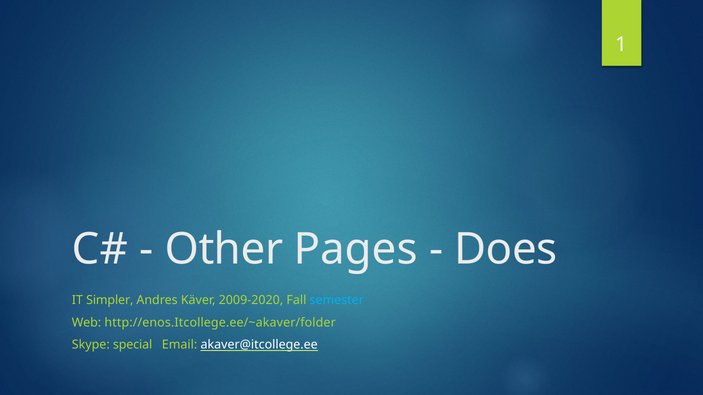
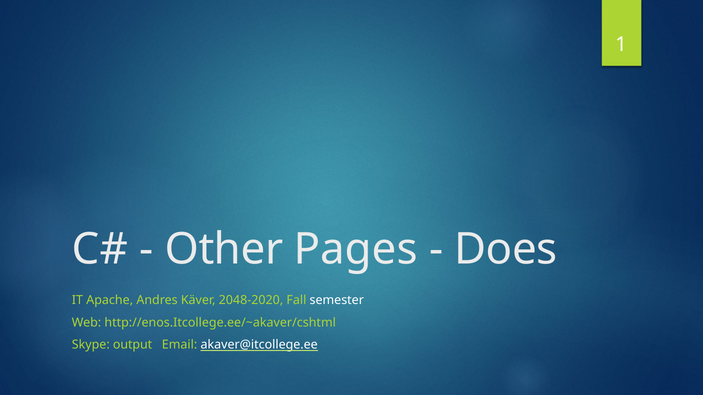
Simpler: Simpler -> Apache (110, 301)
2009-2020: 2009-2020 -> 2048-2020 (251, 301)
semester colour: light blue -> white (337, 301)
http://enos.Itcollege.ee/~akaver/folder: http://enos.Itcollege.ee/~akaver/folder -> http://enos.Itcollege.ee/~akaver/cshtml (220, 323)
special: special -> output (133, 345)
